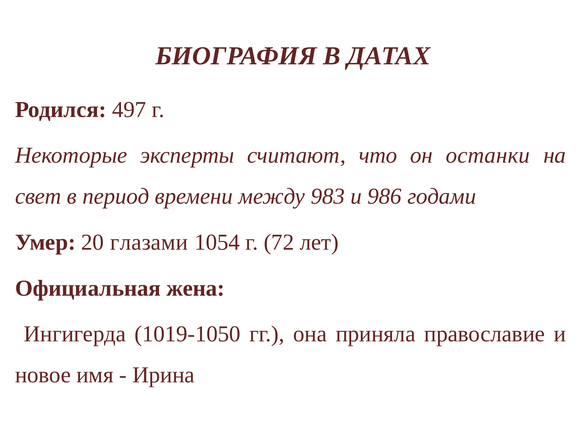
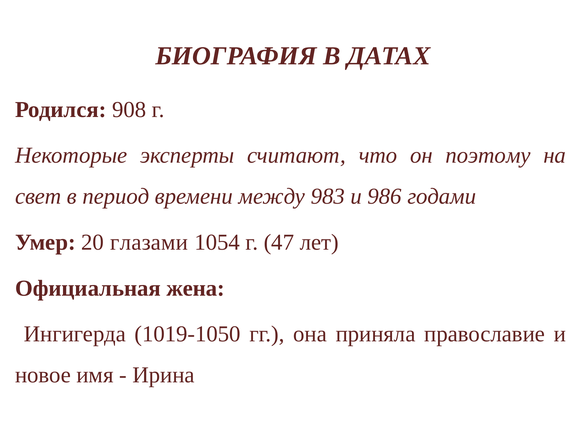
497: 497 -> 908 (129, 110)
останки: останки -> поэтому (488, 156)
72: 72 -> 47 (279, 243)
